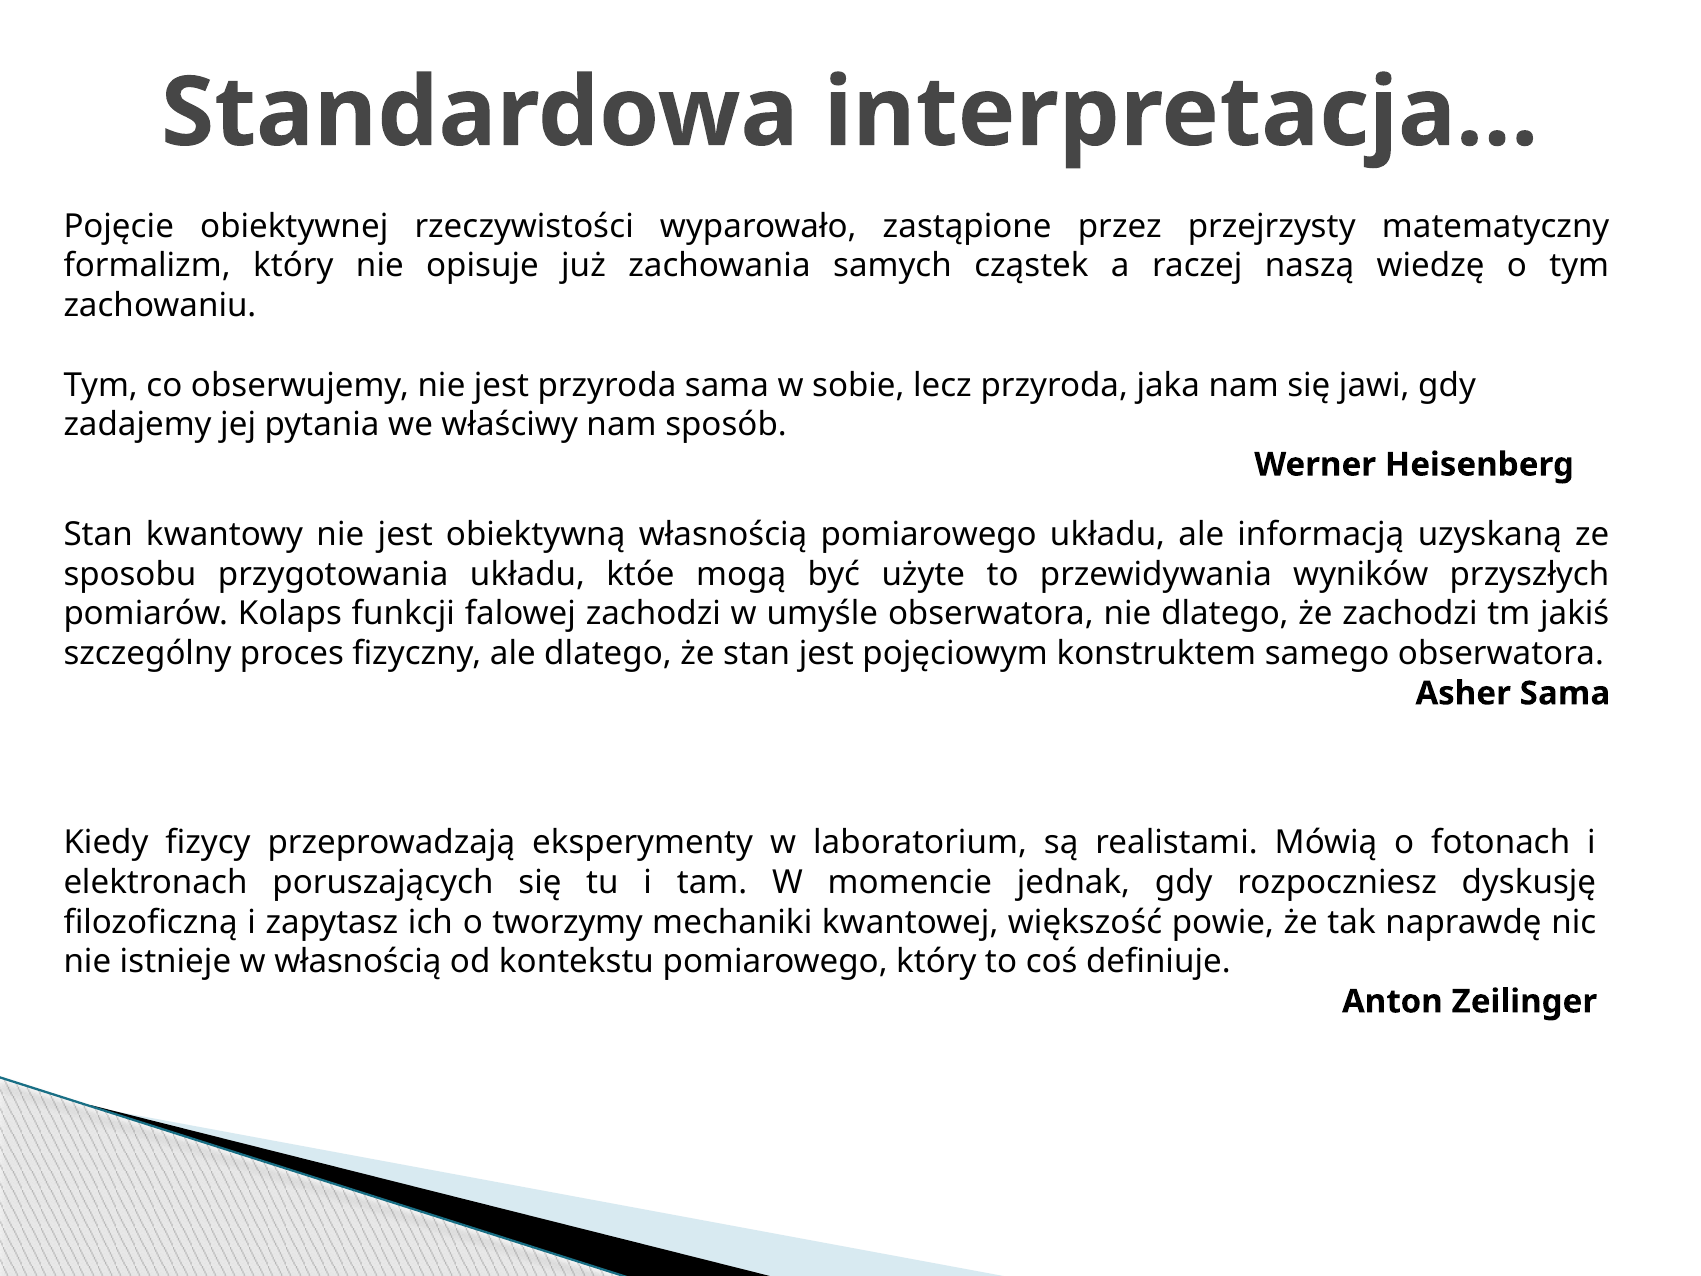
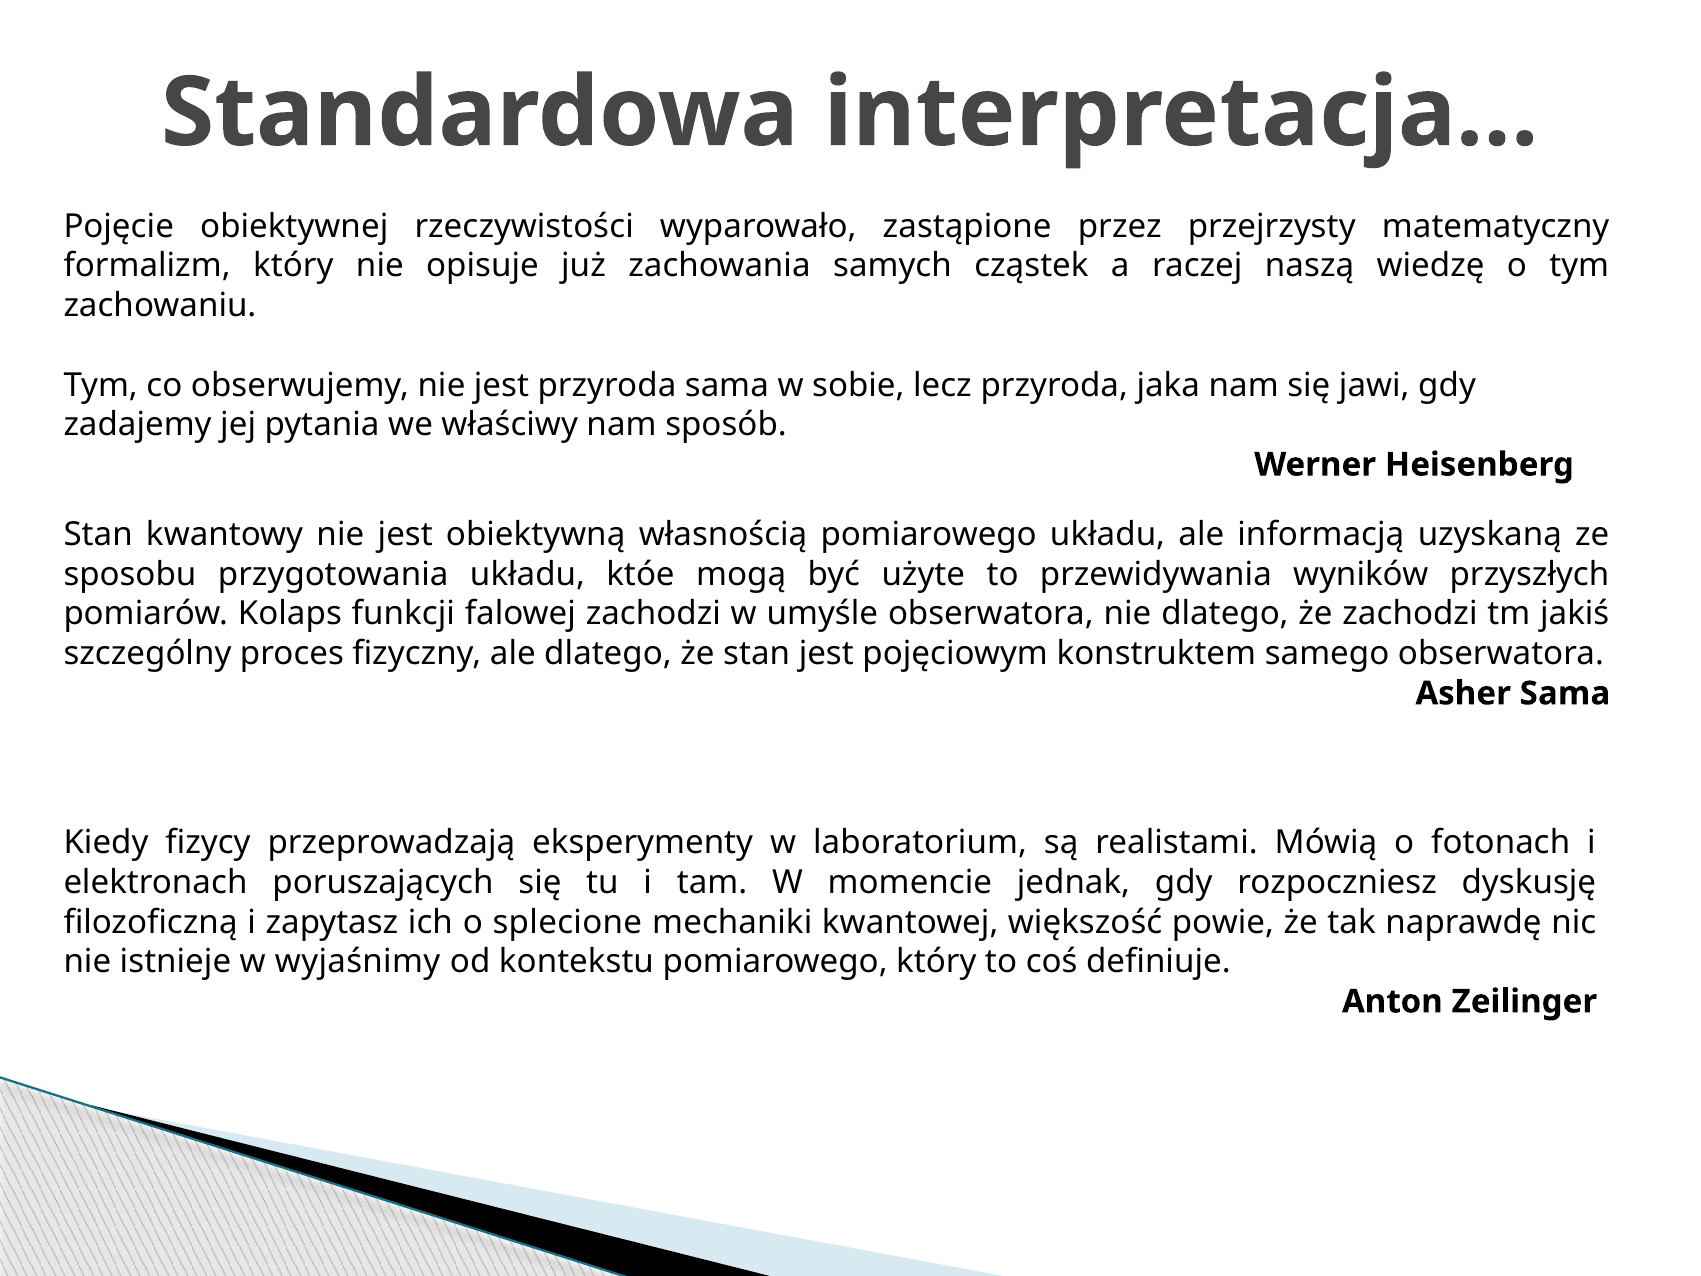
tworzymy: tworzymy -> splecione (567, 922)
w własnością: własnością -> wyjaśnimy (358, 962)
